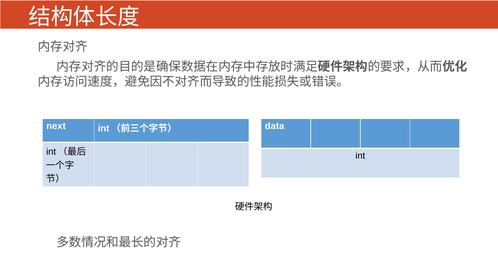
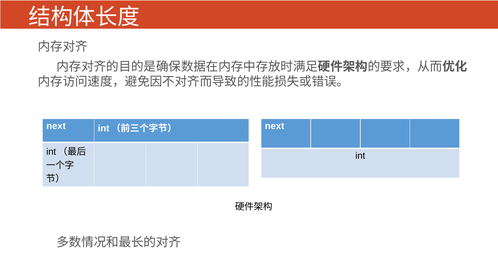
data: data -> next (275, 126)
